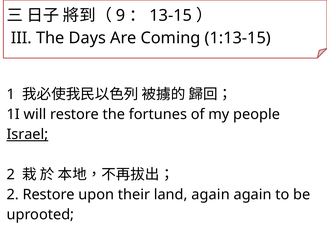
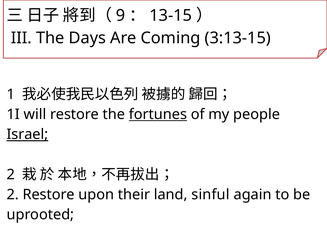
1:13-15: 1:13-15 -> 3:13-15 (238, 38)
fortunes underline: none -> present (158, 115)
land again: again -> sinful (211, 195)
